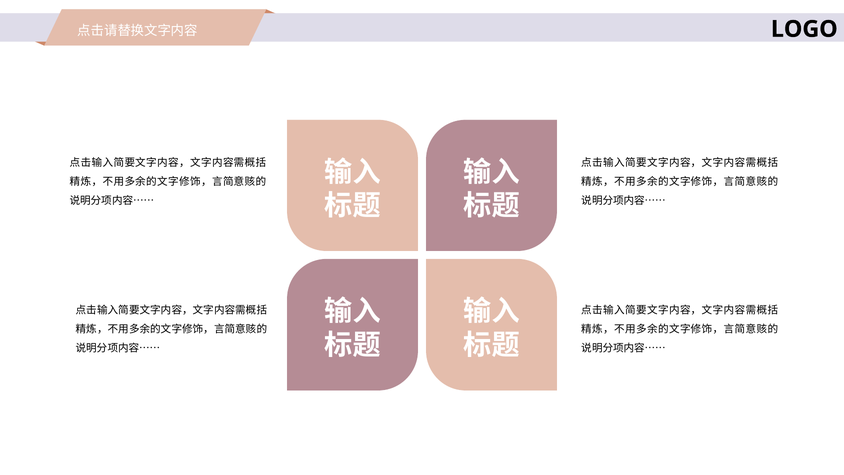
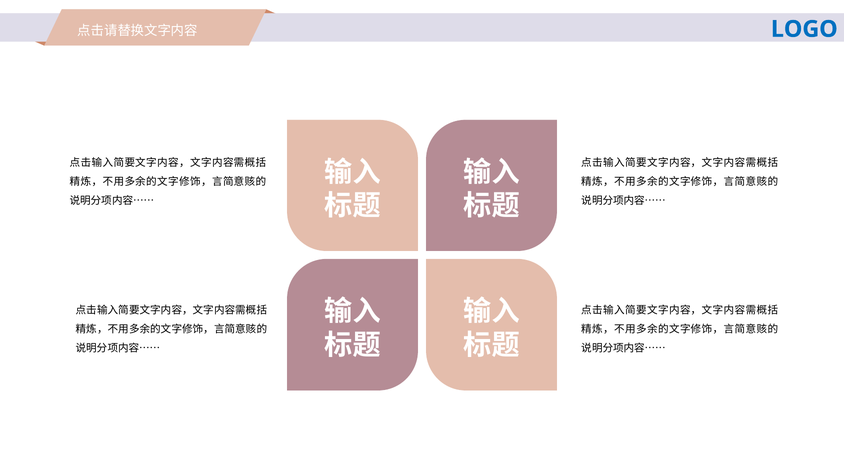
LOGO colour: black -> blue (804, 29)
